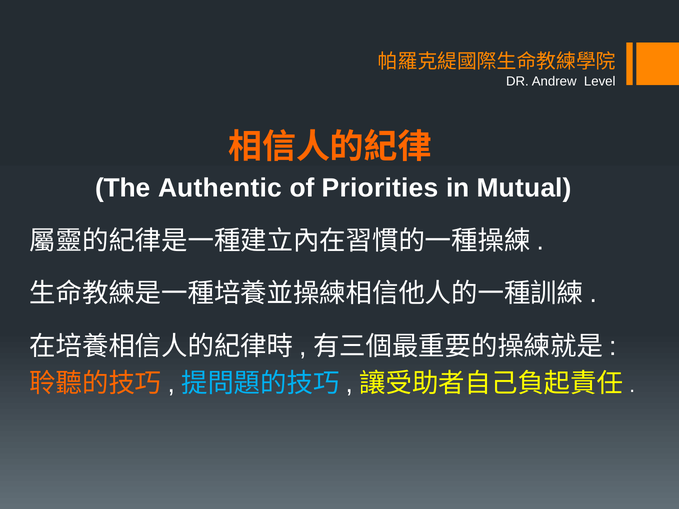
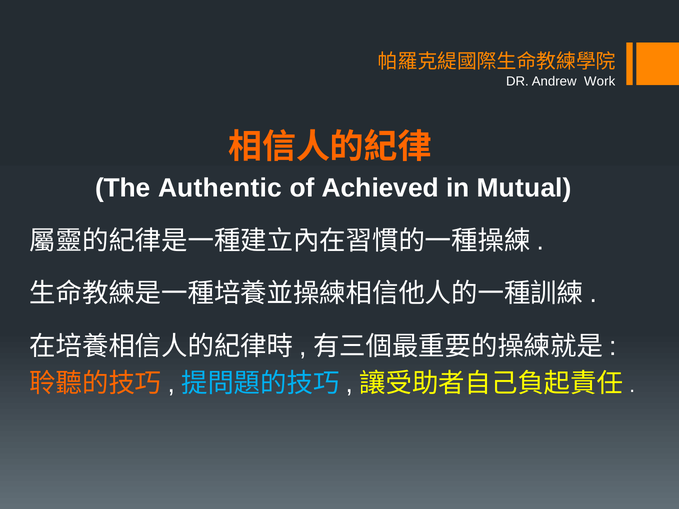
Level: Level -> Work (600, 81)
Priorities: Priorities -> Achieved (380, 188)
